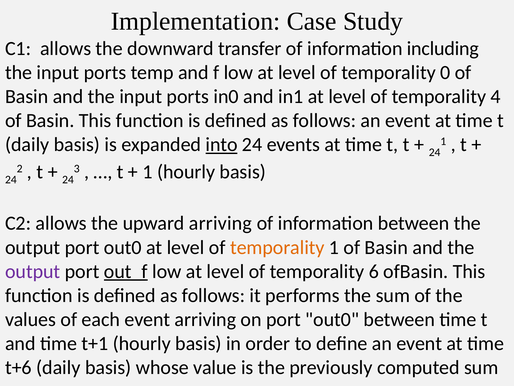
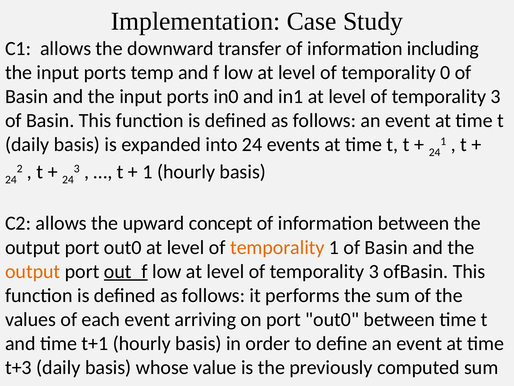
4: 4 -> 3 (496, 96)
into underline: present -> none (222, 144)
upward arriving: arriving -> concept (221, 223)
output colour: purple -> orange (33, 271)
6: 6 -> 3 (374, 271)
t+6: t+6 -> t+3 (18, 367)
